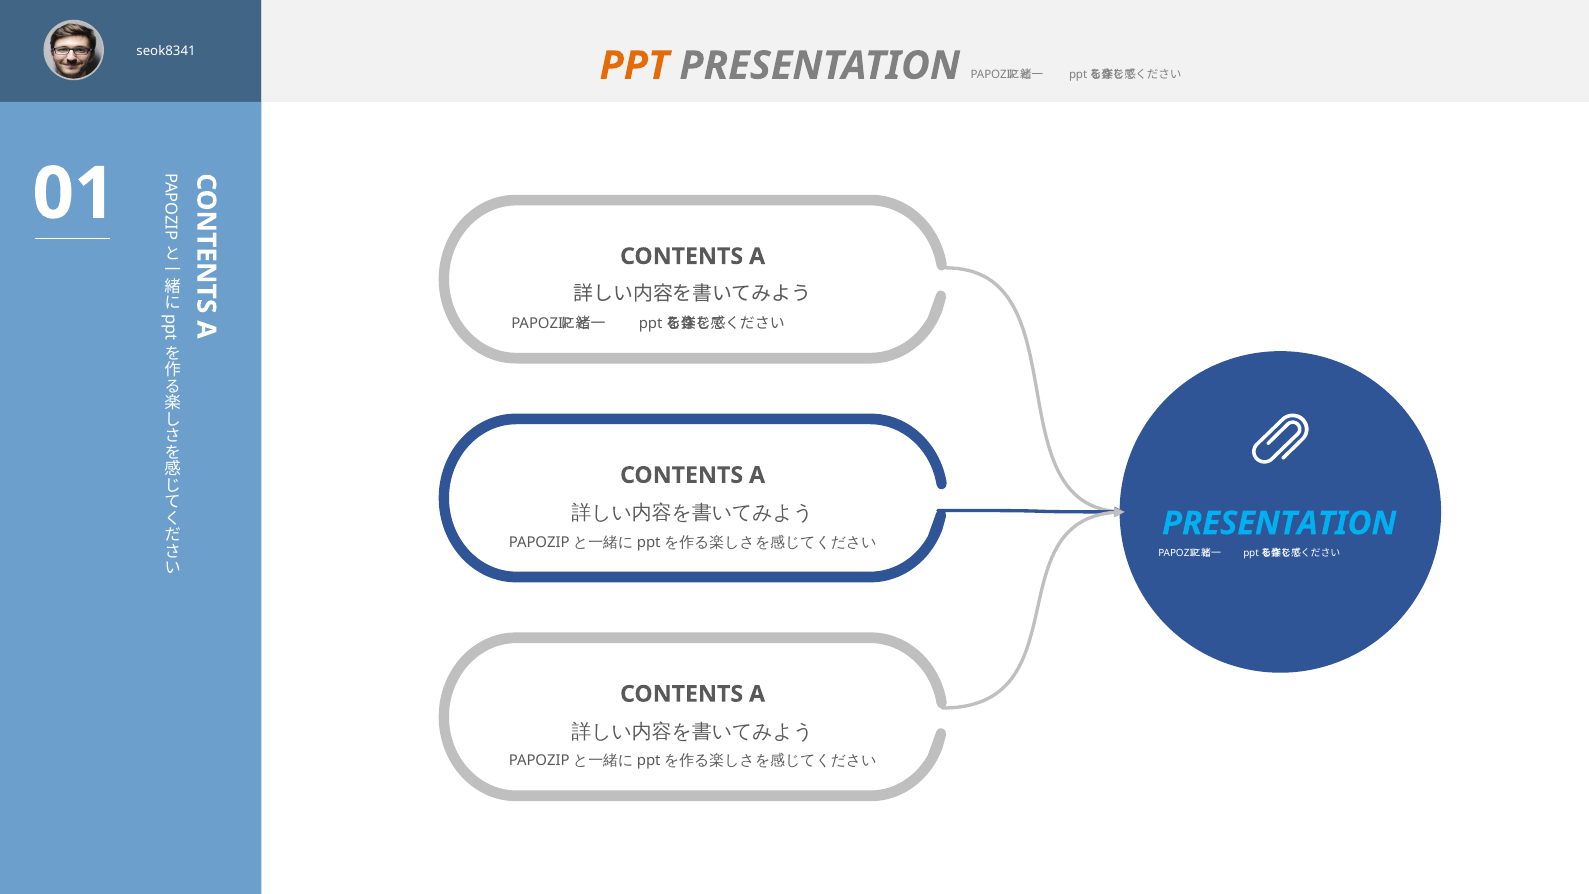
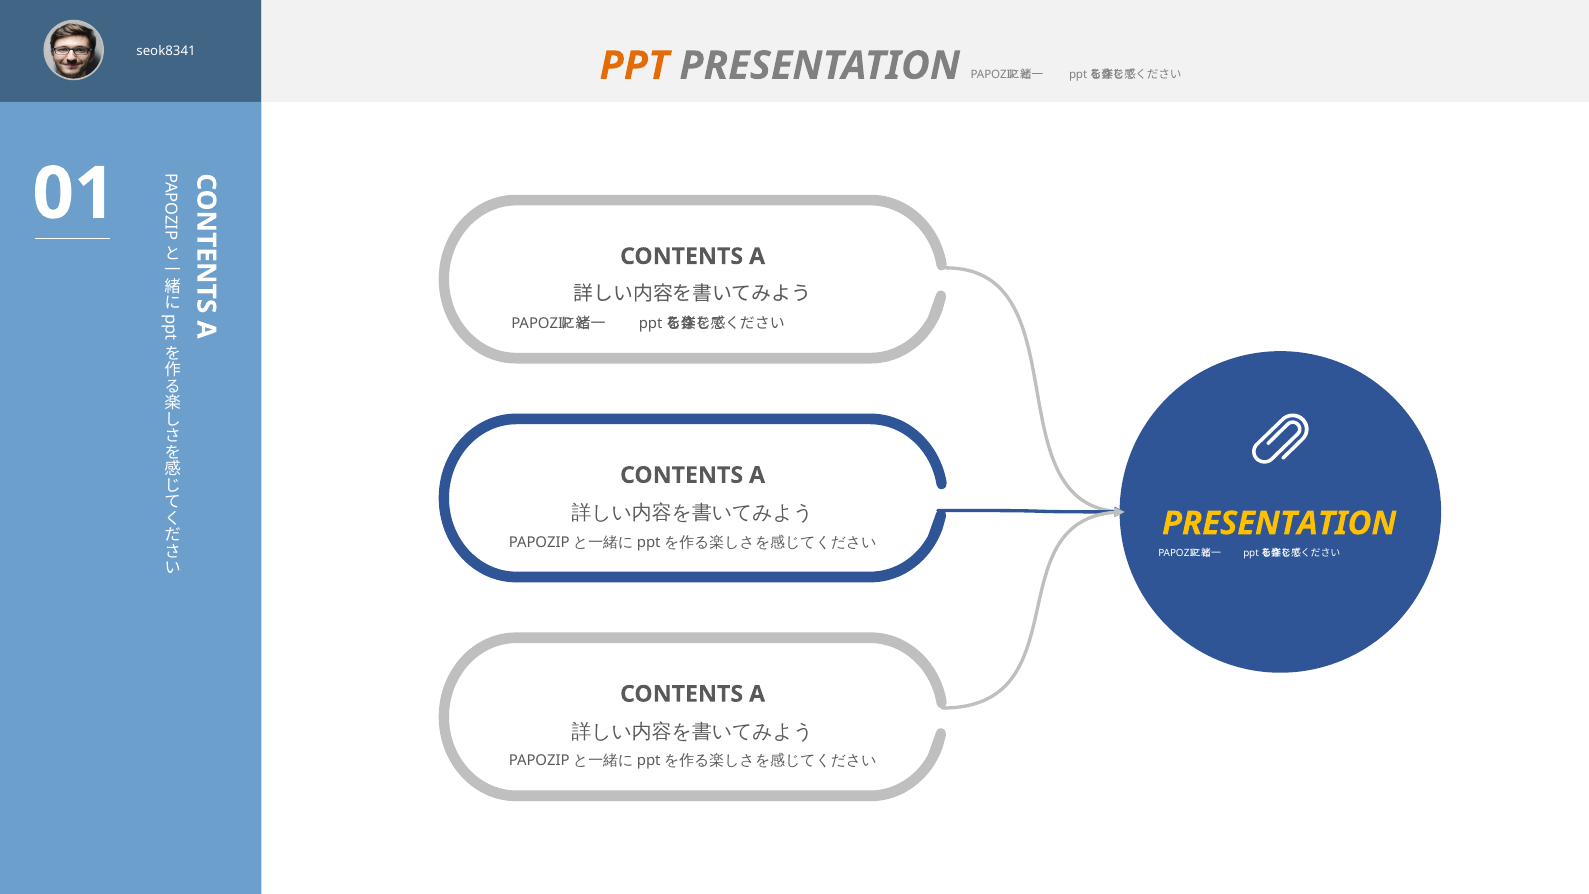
PRESENTATION colour: light blue -> yellow (1279, 523)
